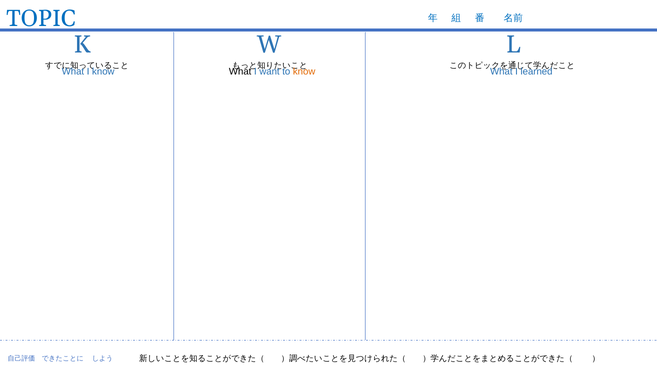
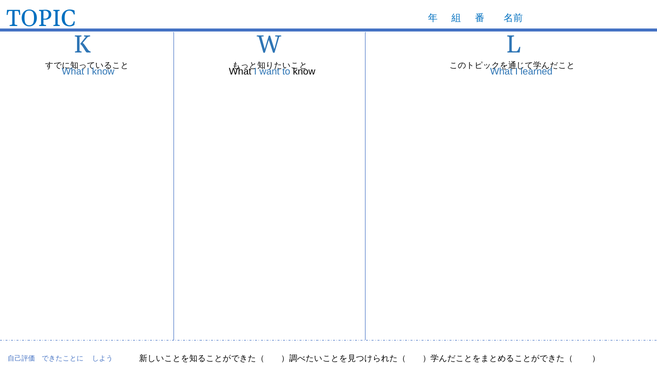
know colour: orange -> black (304, 71)
